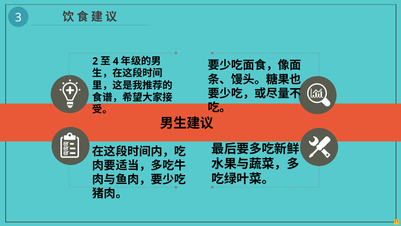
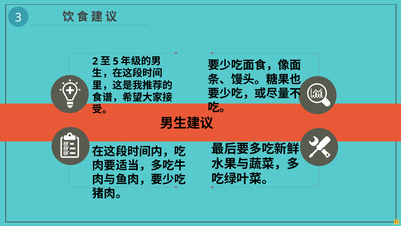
4: 4 -> 5 (116, 61)
